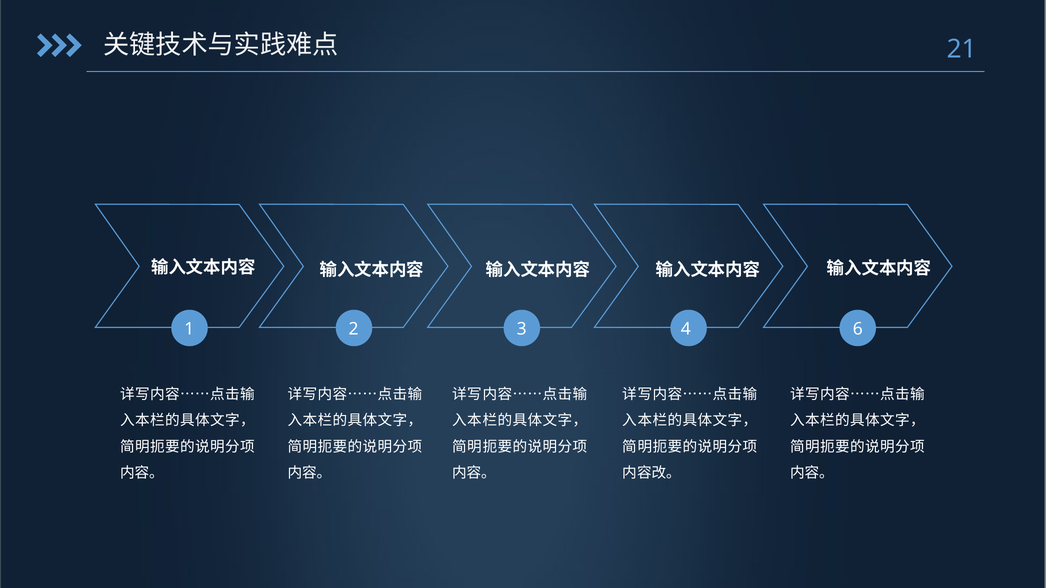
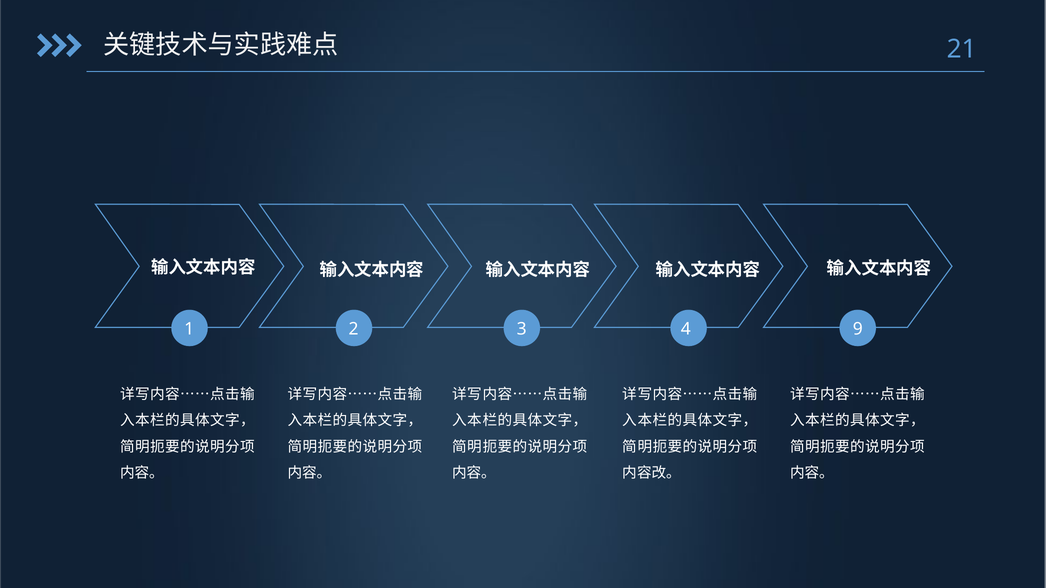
6: 6 -> 9 (858, 329)
